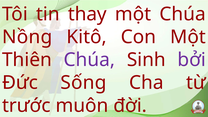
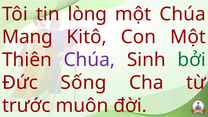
thay: thay -> lòng (87, 14)
Nồng: Nồng -> Mang (27, 37)
bởi colour: purple -> green (192, 60)
